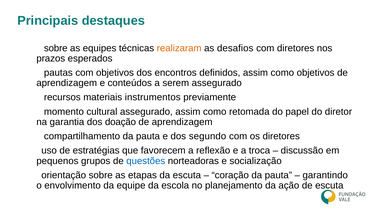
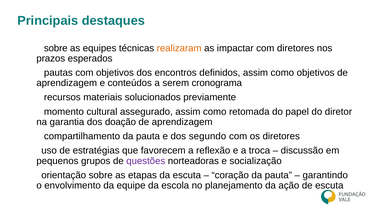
desafios: desafios -> impactar (235, 48)
serem assegurado: assegurado -> cronograma (217, 83)
instrumentos: instrumentos -> solucionados (153, 98)
questões colour: blue -> purple (146, 161)
